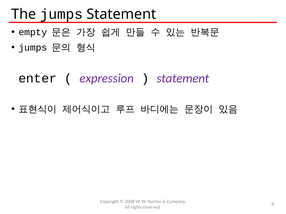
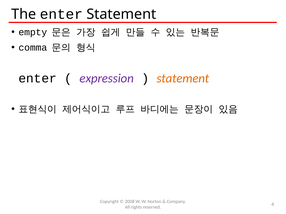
The jumps: jumps -> enter (61, 14)
jumps: jumps -> comma (33, 48)
statement colour: purple -> orange (183, 79)
